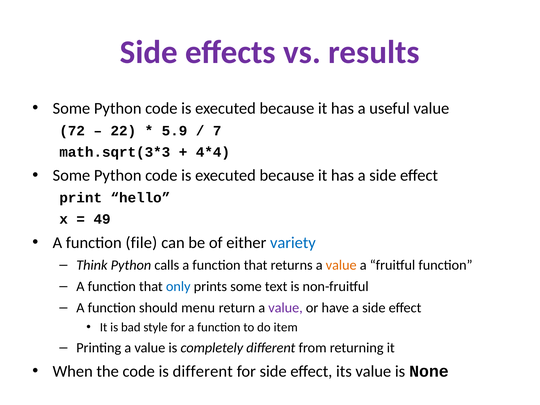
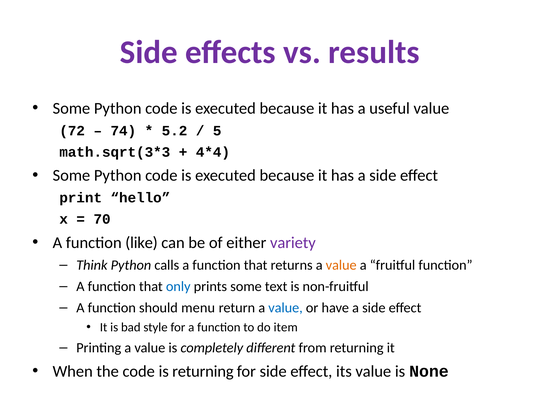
22: 22 -> 74 (123, 131)
5.9: 5.9 -> 5.2 (175, 131)
7: 7 -> 5 (217, 131)
49: 49 -> 70 (102, 219)
file: file -> like (142, 243)
variety colour: blue -> purple (293, 243)
value colour: purple -> blue (286, 308)
is different: different -> returning (203, 371)
